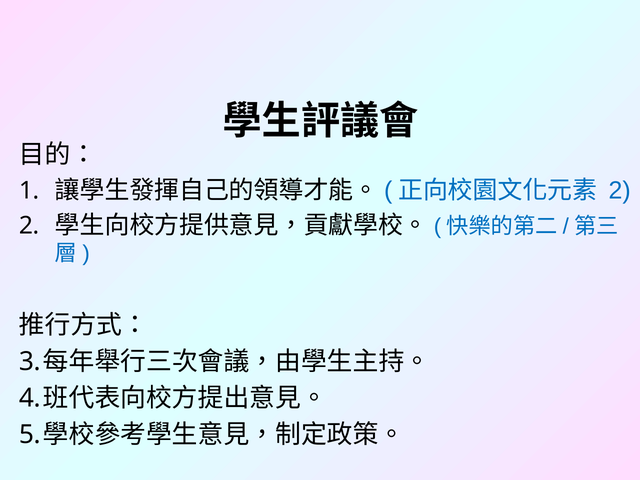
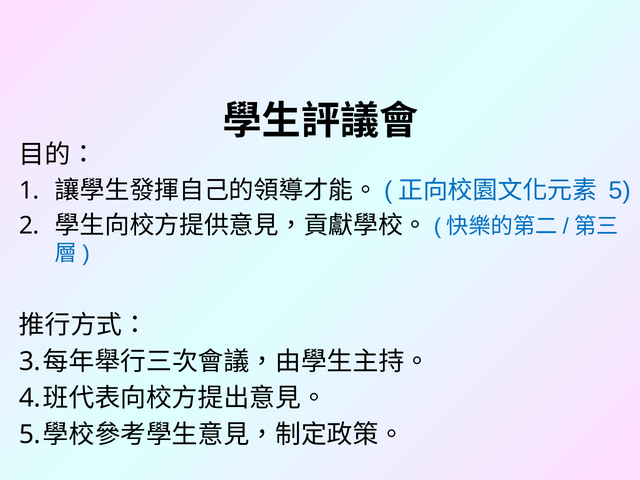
2: 2 -> 5 (620, 190)
